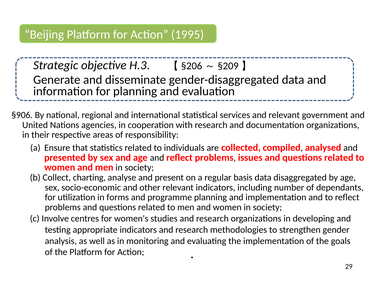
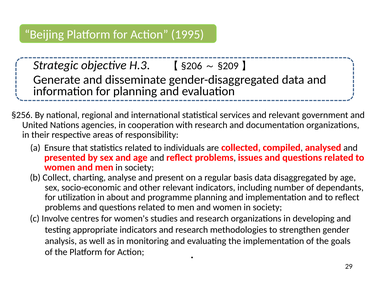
§906: §906 -> §256 (22, 115)
forms: forms -> about (118, 197)
